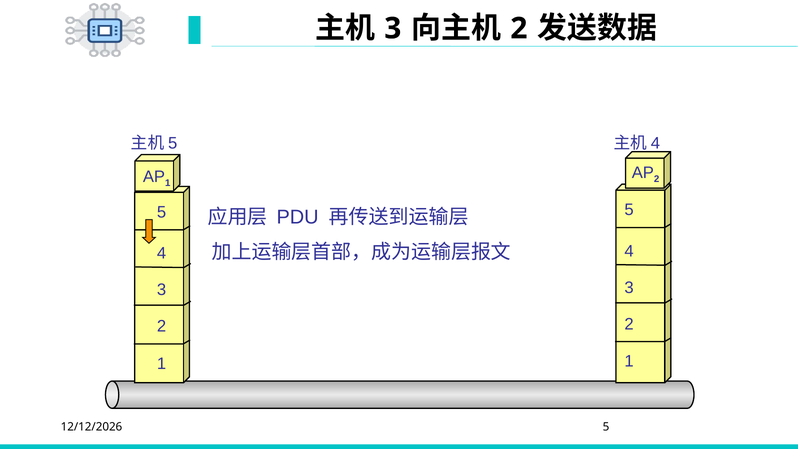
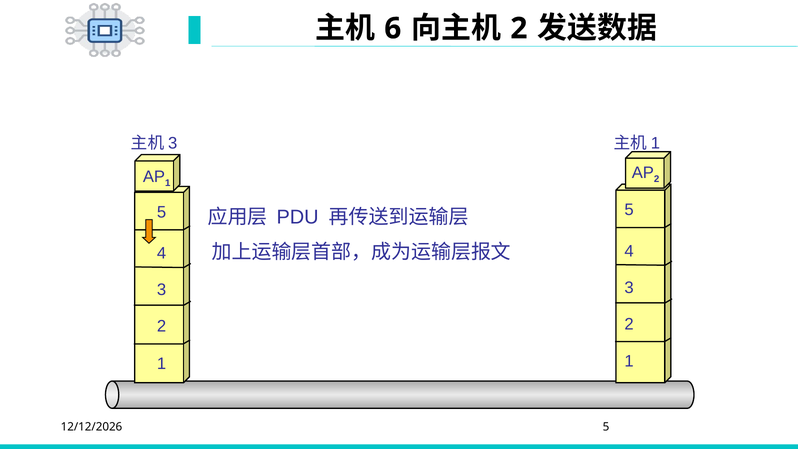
3: 3 -> 6 (393, 28)
5: 5 -> 3 (173, 143)
4: 4 -> 1 (655, 143)
